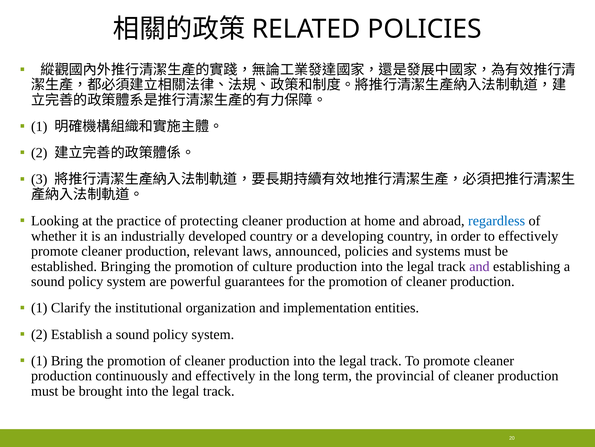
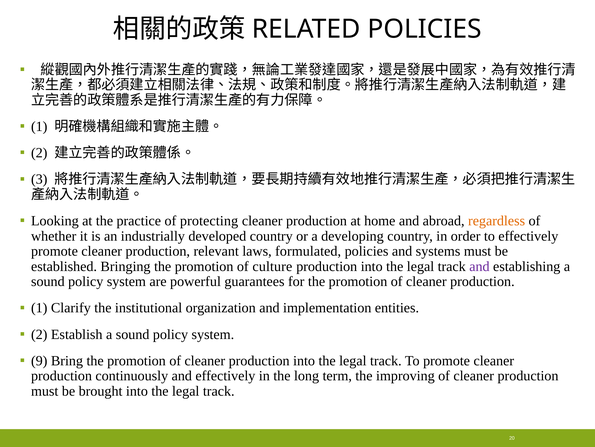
regardless colour: blue -> orange (497, 220)
announced: announced -> formulated (308, 251)
1: 1 -> 9 (39, 360)
provincial: provincial -> improving (405, 375)
